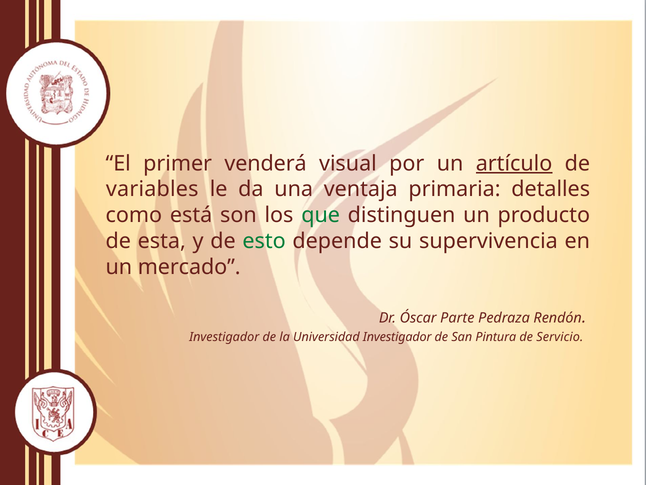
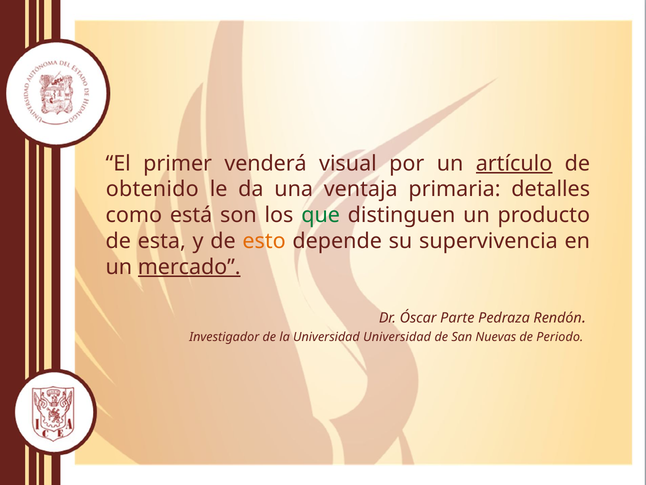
variables: variables -> obtenido (152, 189)
esto colour: green -> orange (264, 241)
mercado underline: none -> present (189, 267)
Universidad Investigador: Investigador -> Universidad (397, 337)
Pintura: Pintura -> Nuevas (496, 337)
Servicio: Servicio -> Periodo (560, 337)
